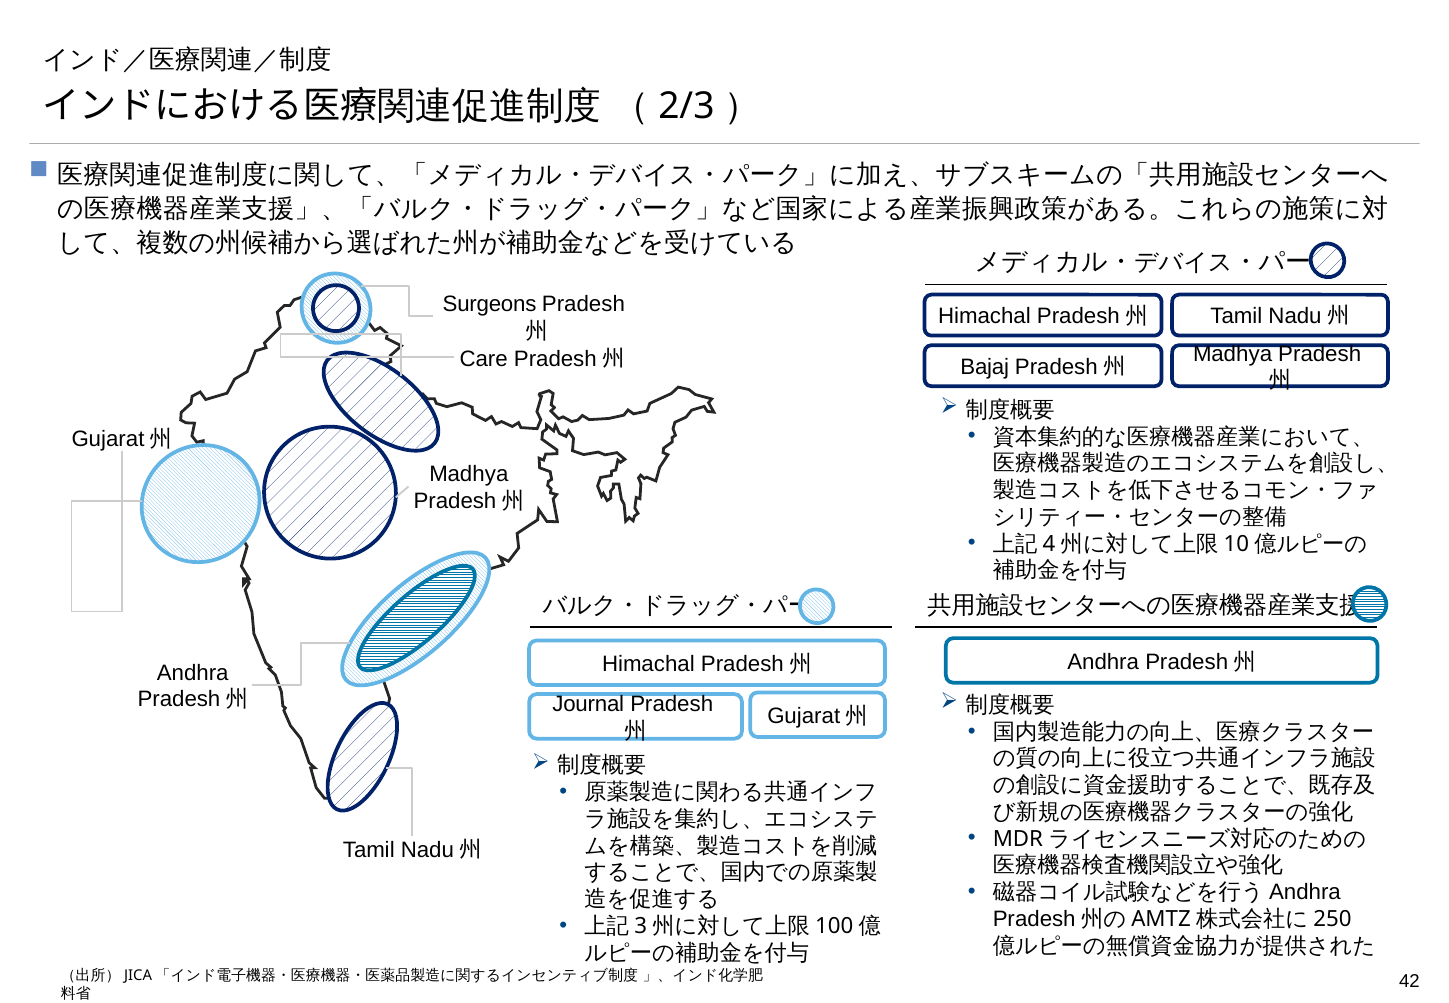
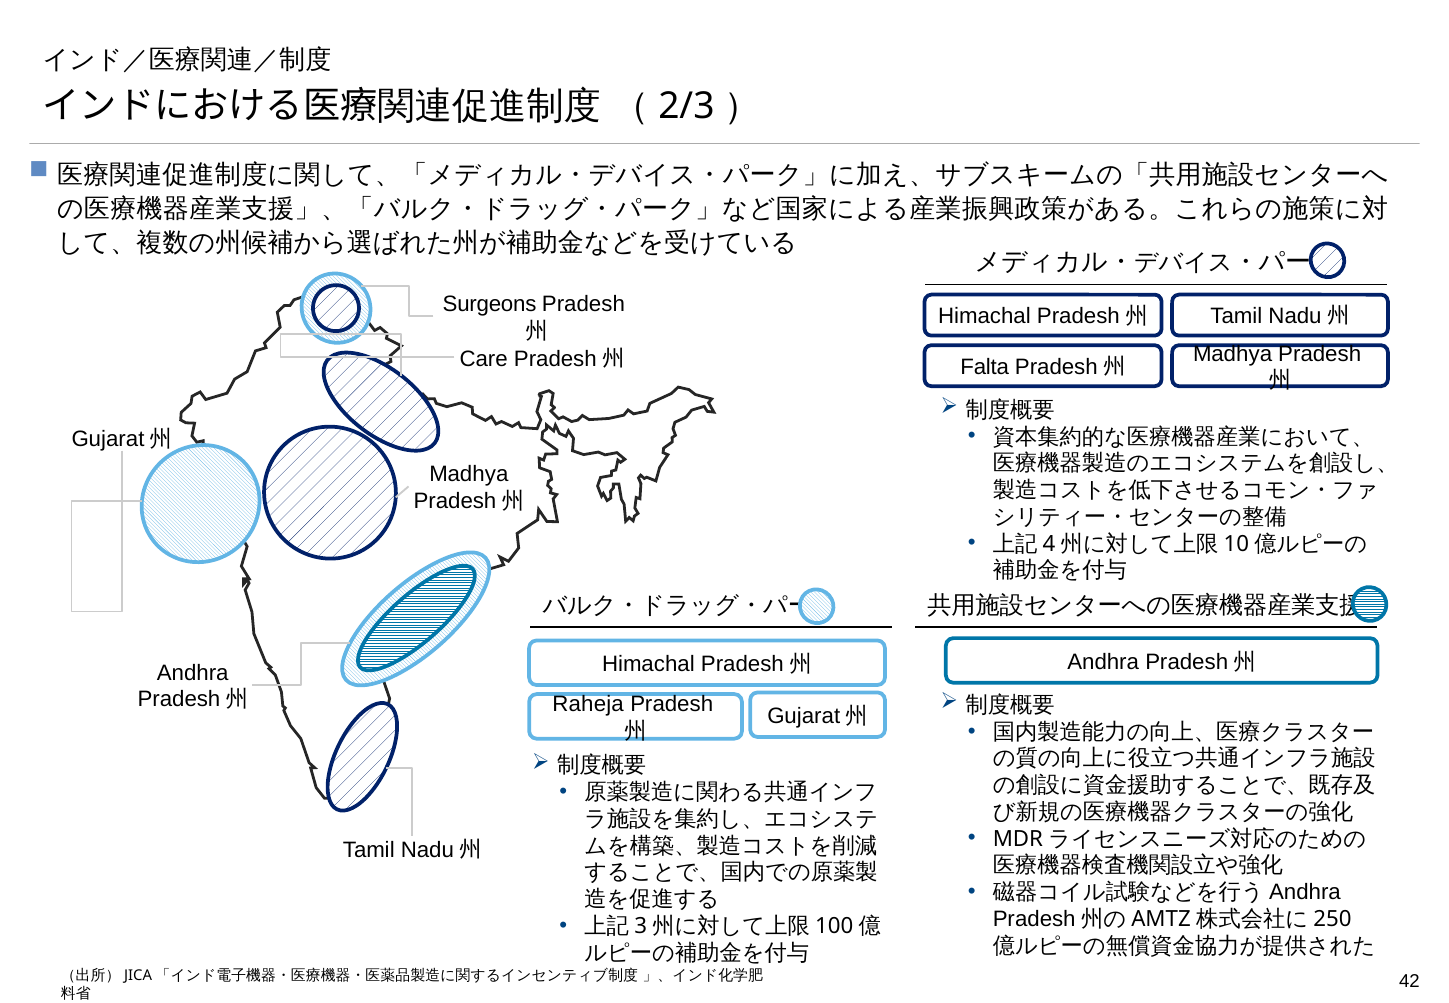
Bajaj: Bajaj -> Falta (985, 367)
Journal: Journal -> Raheja (588, 705)
